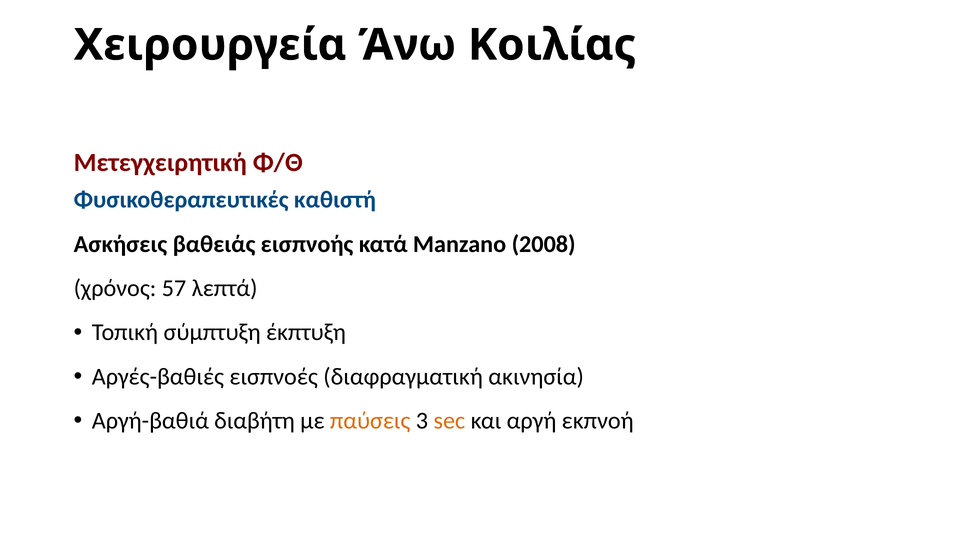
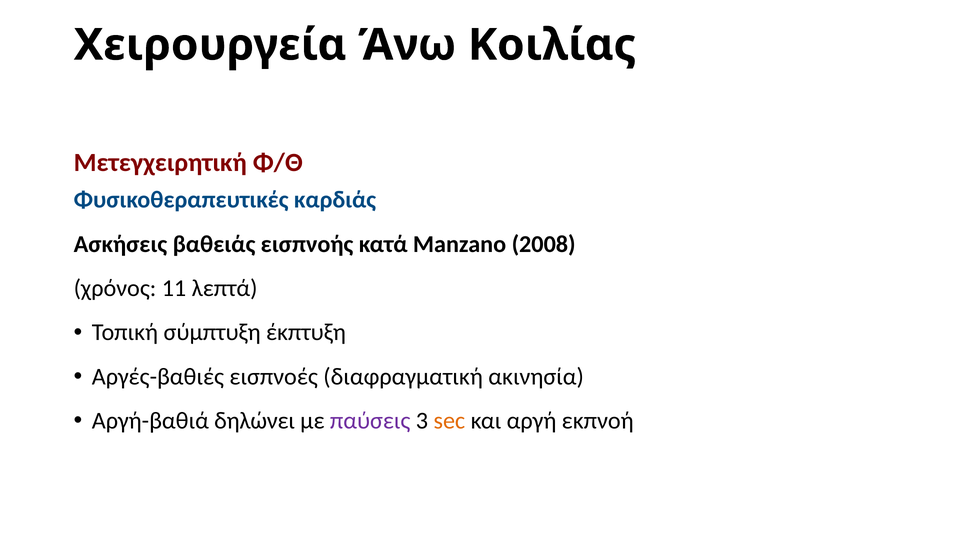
καθιστή: καθιστή -> καρδιάς (335, 200)
57: 57 -> 11 (174, 288)
διαβήτη: διαβήτη -> δηλώνει (255, 421)
παύσεις colour: orange -> purple (370, 421)
